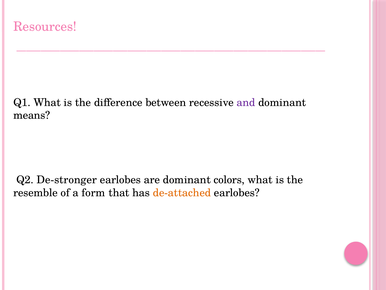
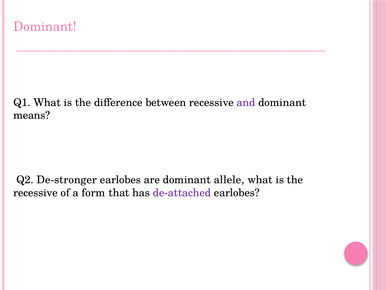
Resources: Resources -> Dominant (45, 27)
colors: colors -> allele (229, 180)
resemble: resemble -> recessive (36, 192)
de-attached colour: orange -> purple (182, 192)
